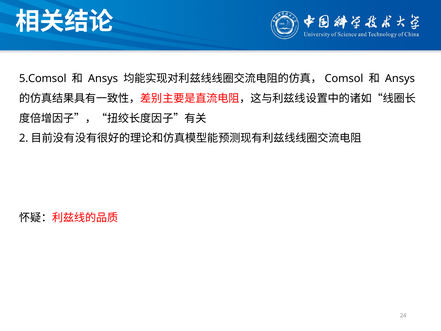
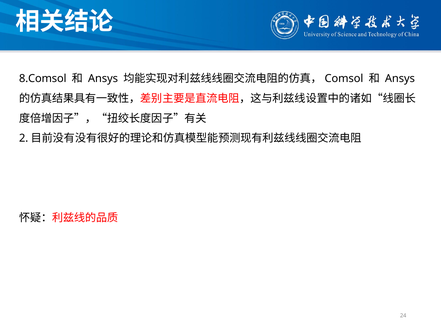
5.Comsol: 5.Comsol -> 8.Comsol (43, 79)
